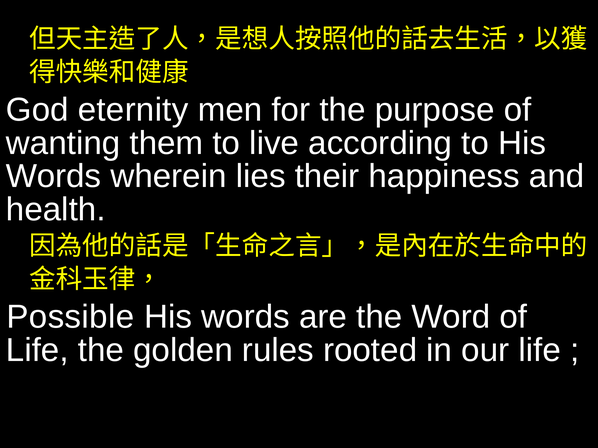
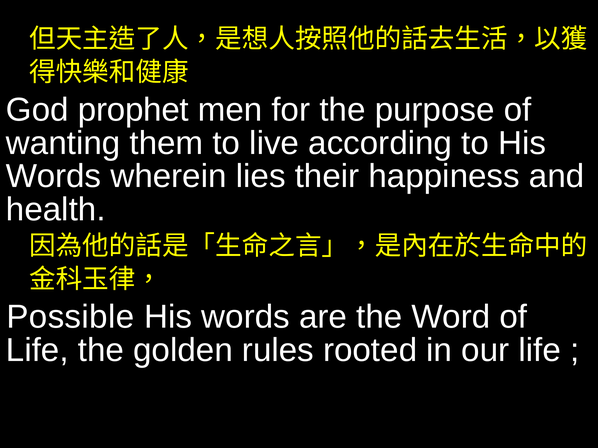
eternity: eternity -> prophet (133, 110)
